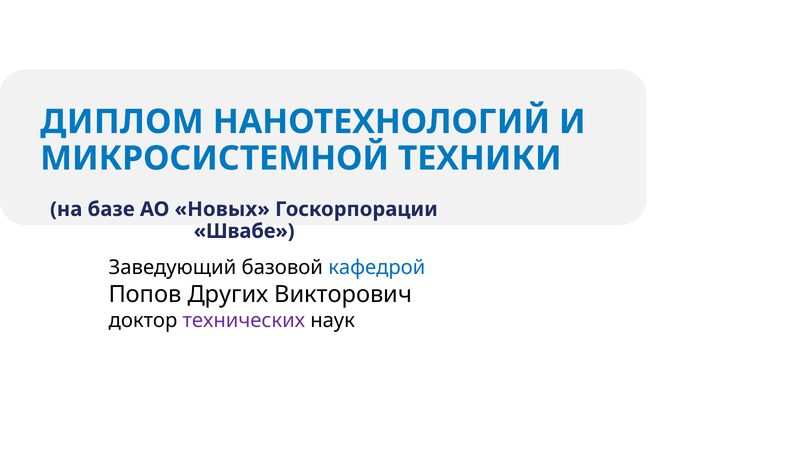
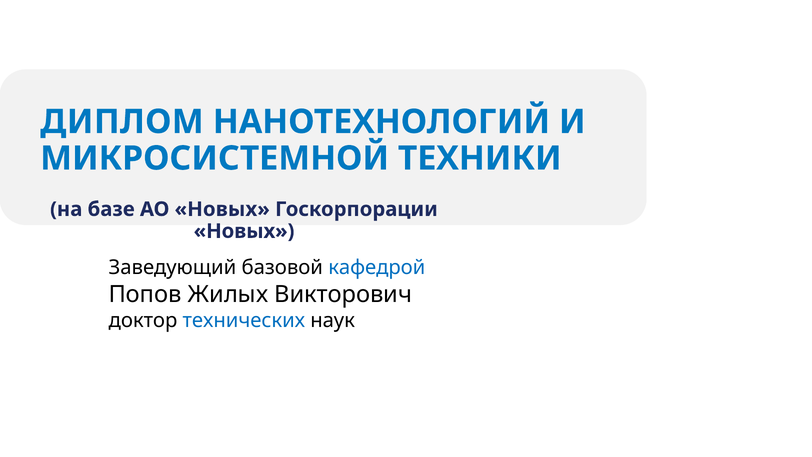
Швабе: Швабе -> Новых (244, 231)
Других: Других -> Жилых (228, 294)
технических colour: purple -> blue (244, 320)
